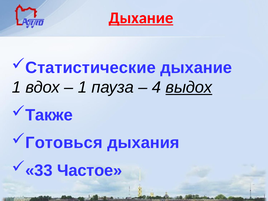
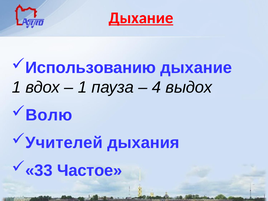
Статистические: Статистические -> Использованию (91, 68)
выдох underline: present -> none (189, 87)
Также: Также -> Волю (49, 115)
Готовься: Готовься -> Учителей (64, 143)
